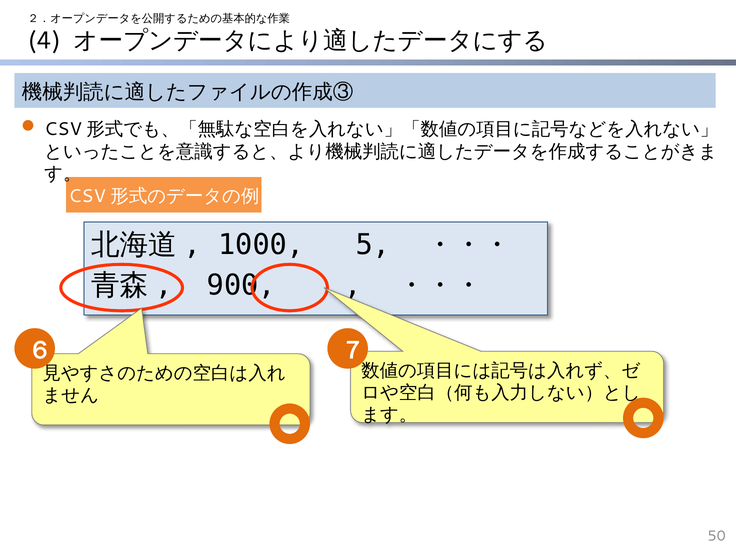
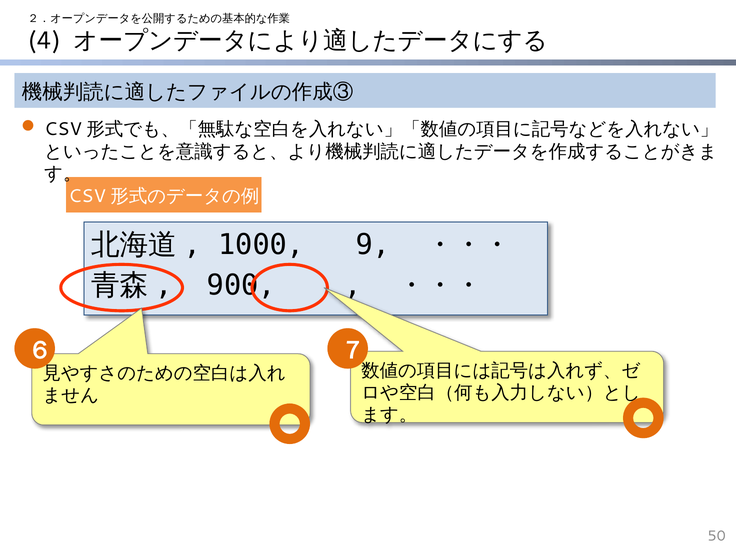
5: 5 -> 9 (373, 245)
